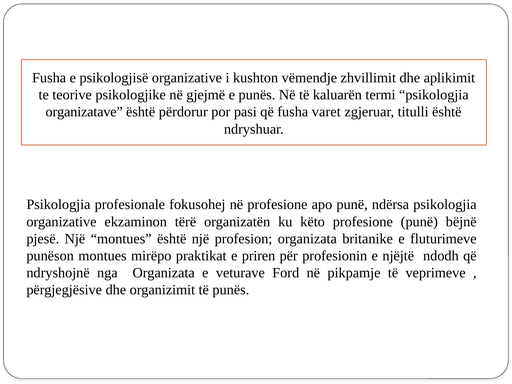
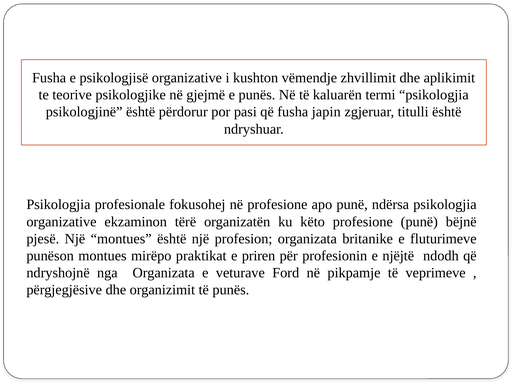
organizatave: organizatave -> psikologjinë (84, 112)
varet: varet -> japin (326, 112)
